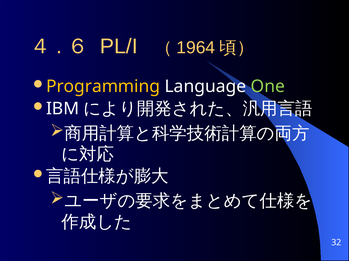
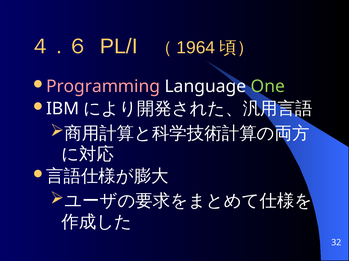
Programming colour: yellow -> pink (103, 87)
